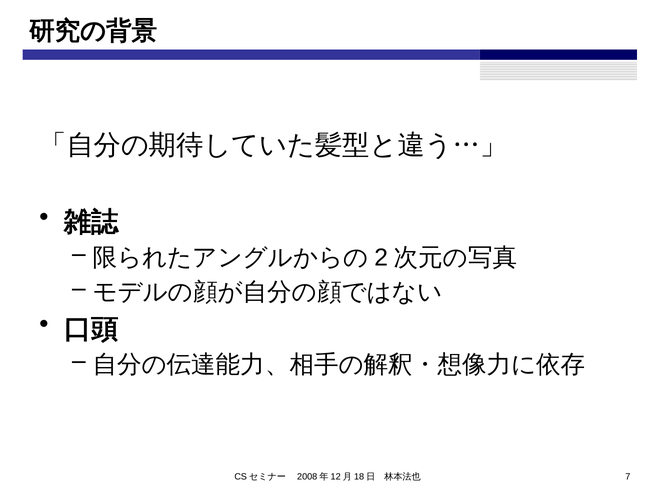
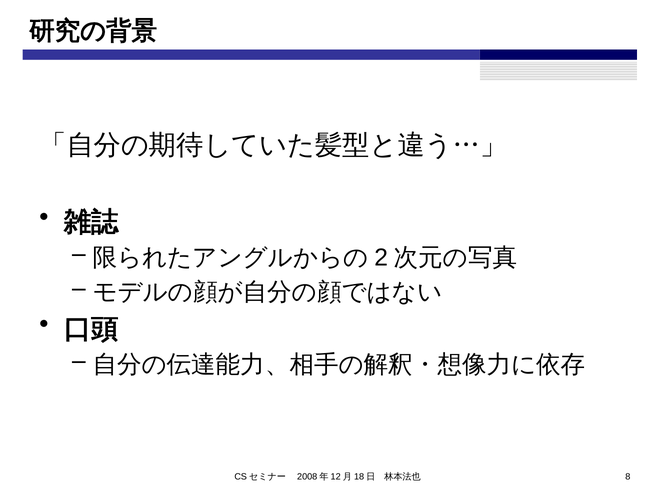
7: 7 -> 8 (628, 477)
